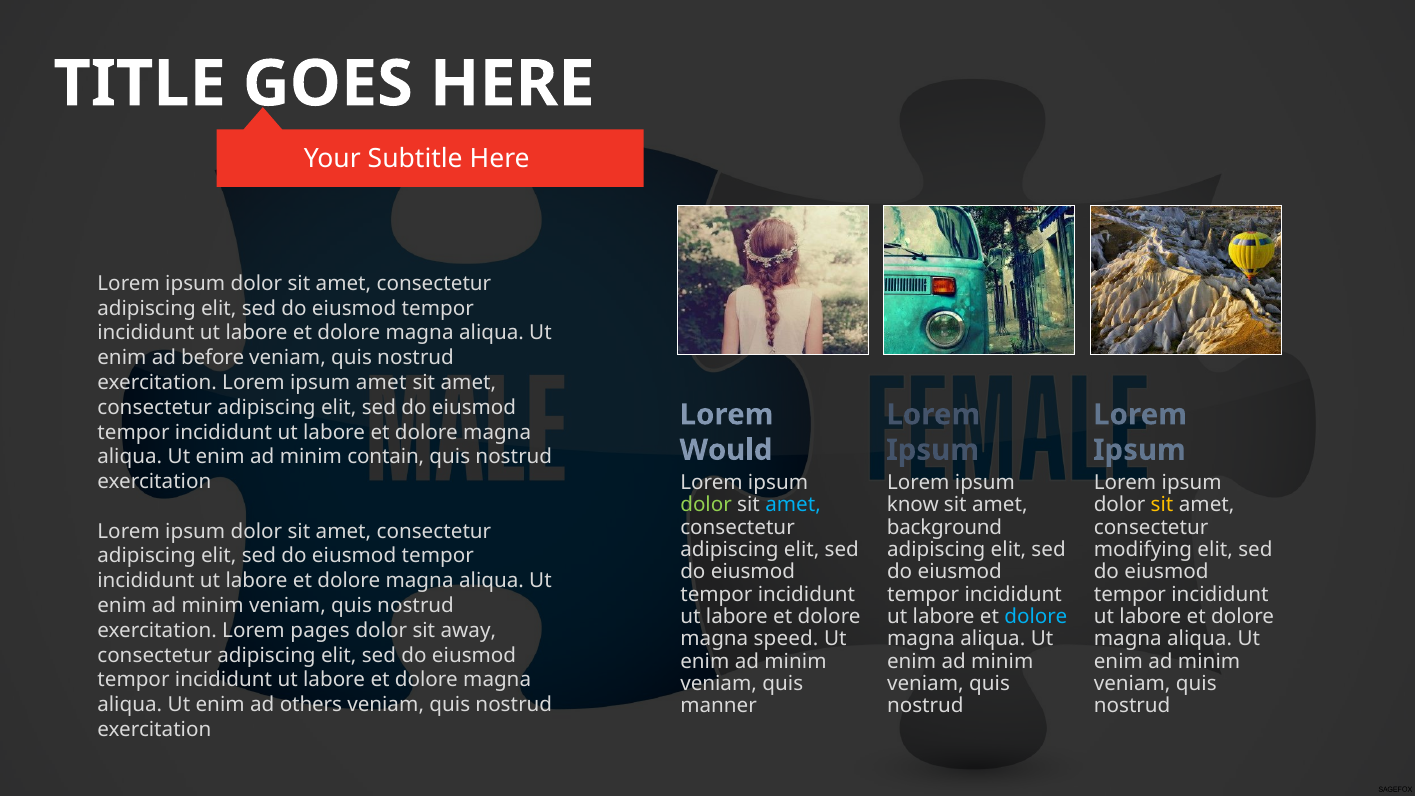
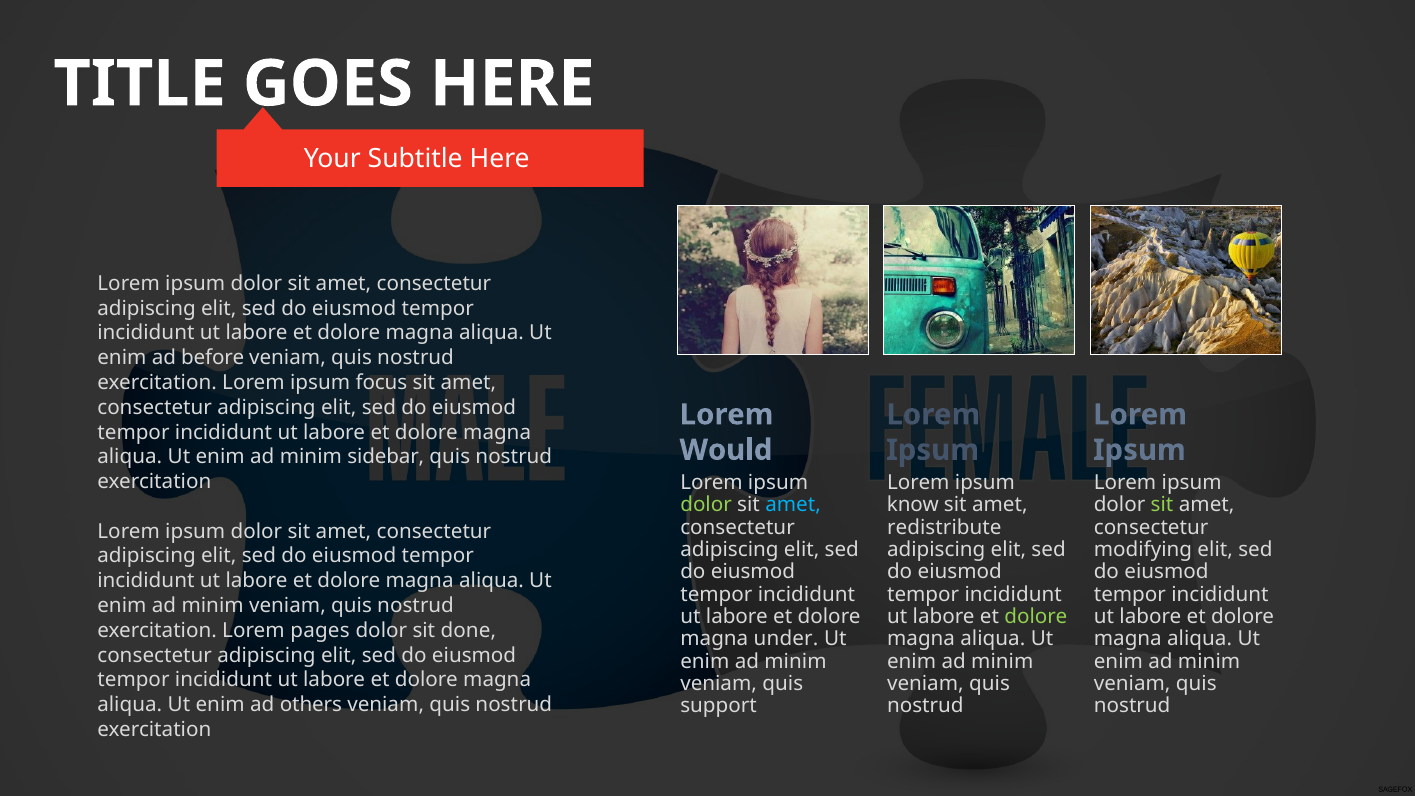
ipsum amet: amet -> focus (381, 383)
contain: contain -> sidebar (386, 457)
sit colour: yellow -> light green (1162, 505)
background: background -> redistribute (944, 527)
dolore colour: light blue -> light green (1036, 617)
away: away -> done (468, 630)
speed: speed -> under (786, 639)
manner: manner -> support (719, 706)
